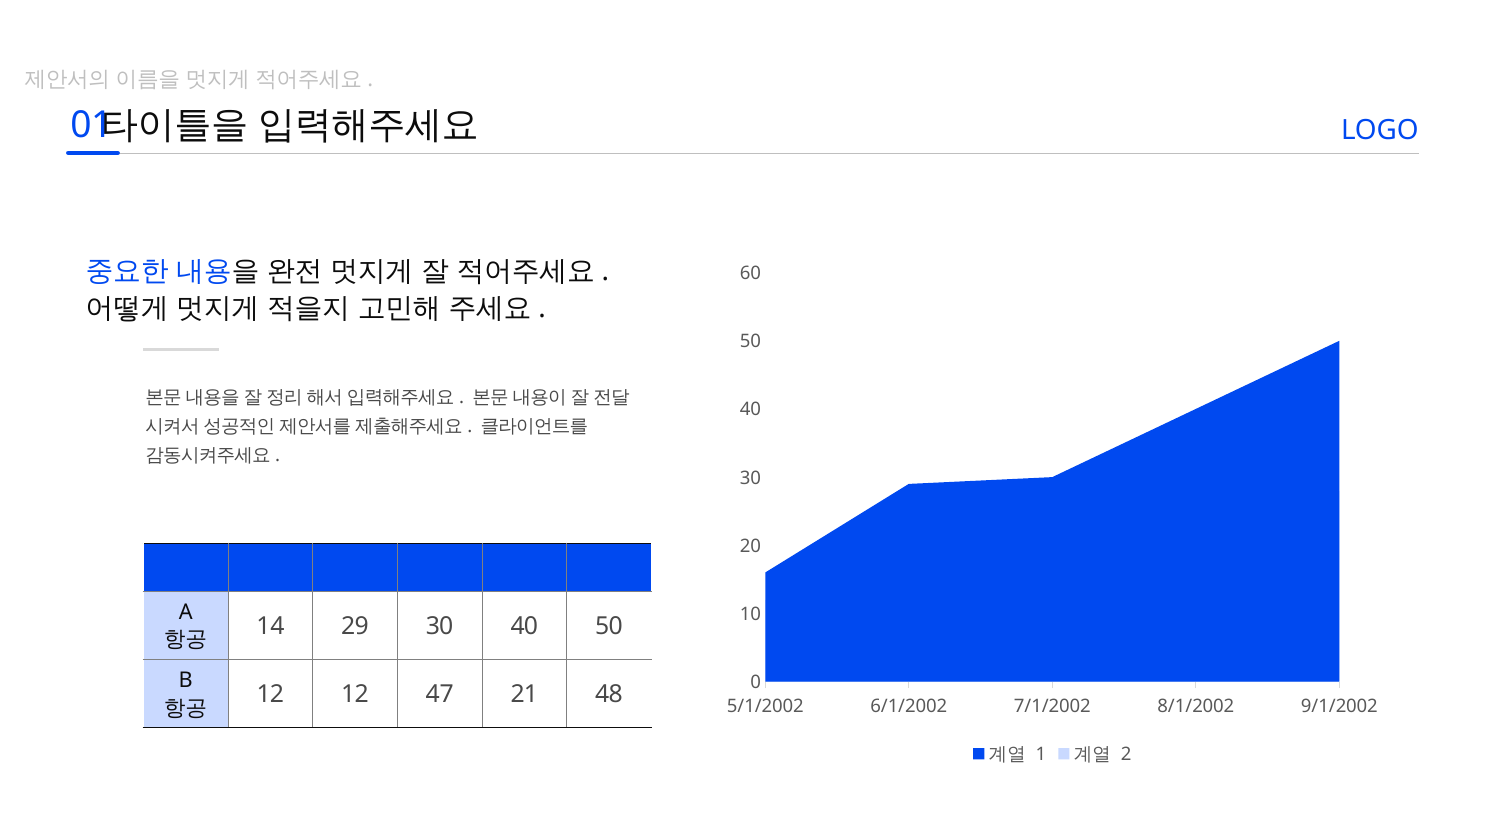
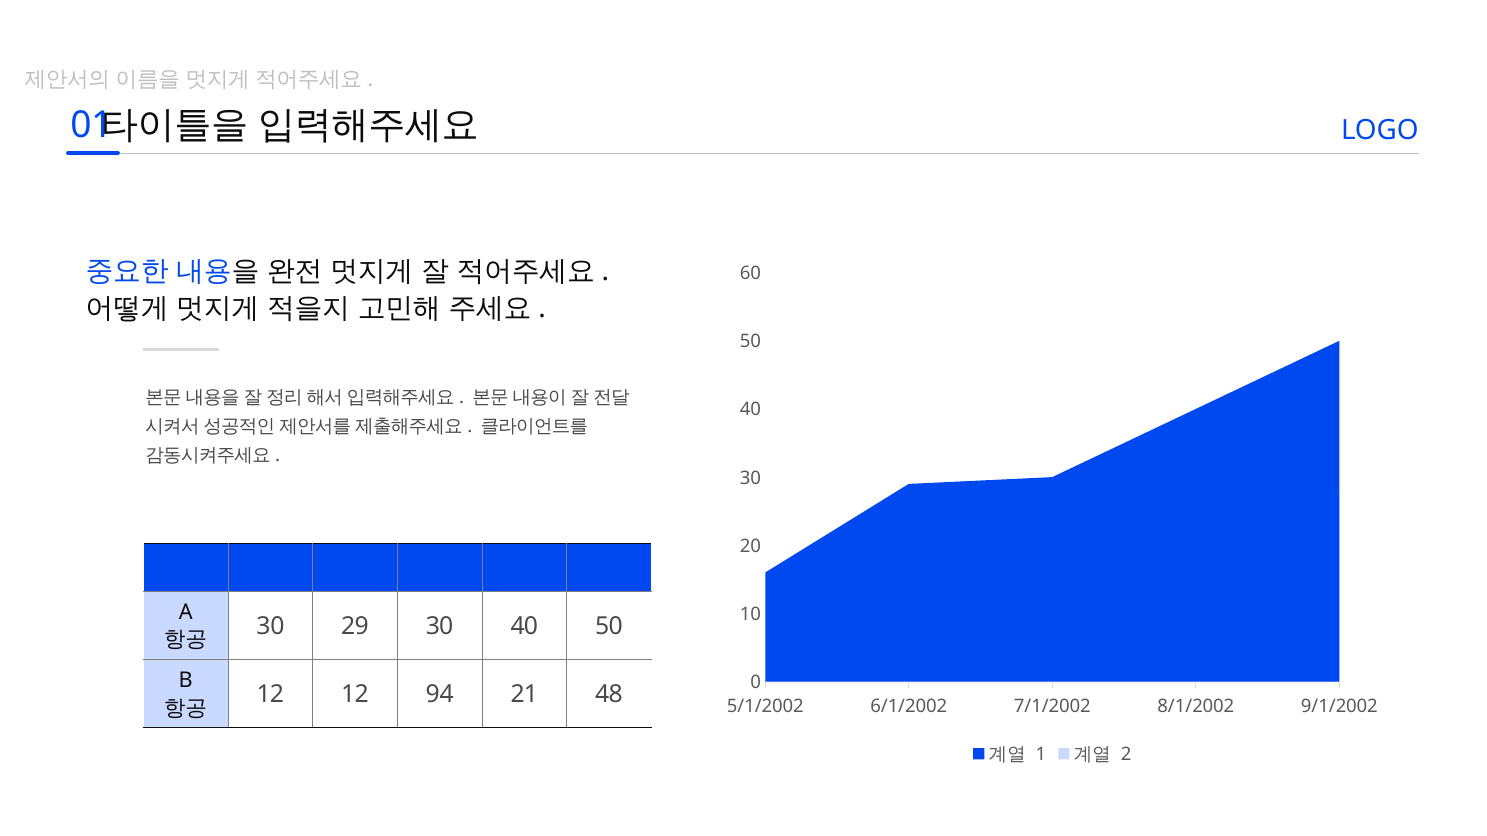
14: 14 -> 30 (270, 627)
47: 47 -> 94 (440, 695)
